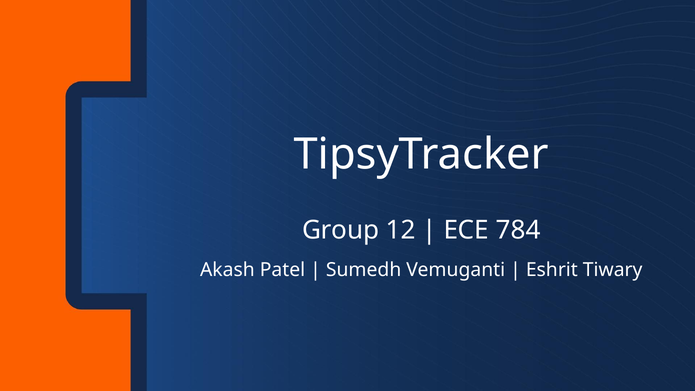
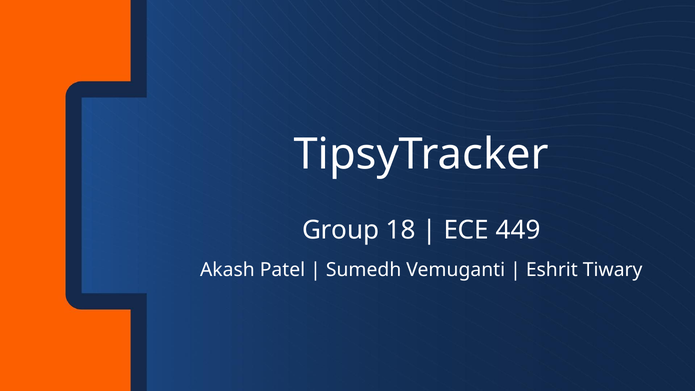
12: 12 -> 18 (401, 230)
784: 784 -> 449 (518, 230)
